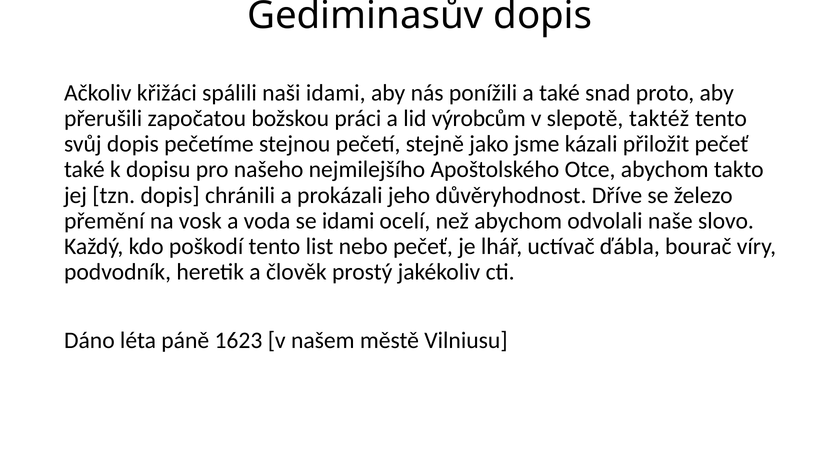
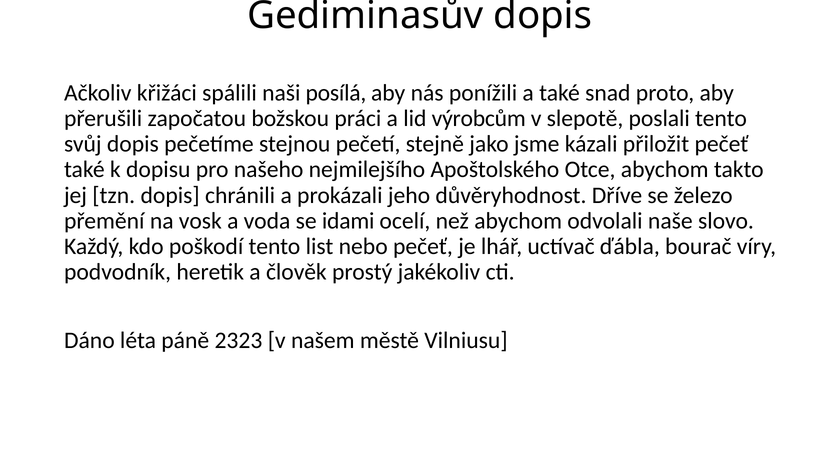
naši idami: idami -> posílá (336, 93)
taktéž: taktéž -> poslali (659, 118)
1623: 1623 -> 2323 (238, 340)
